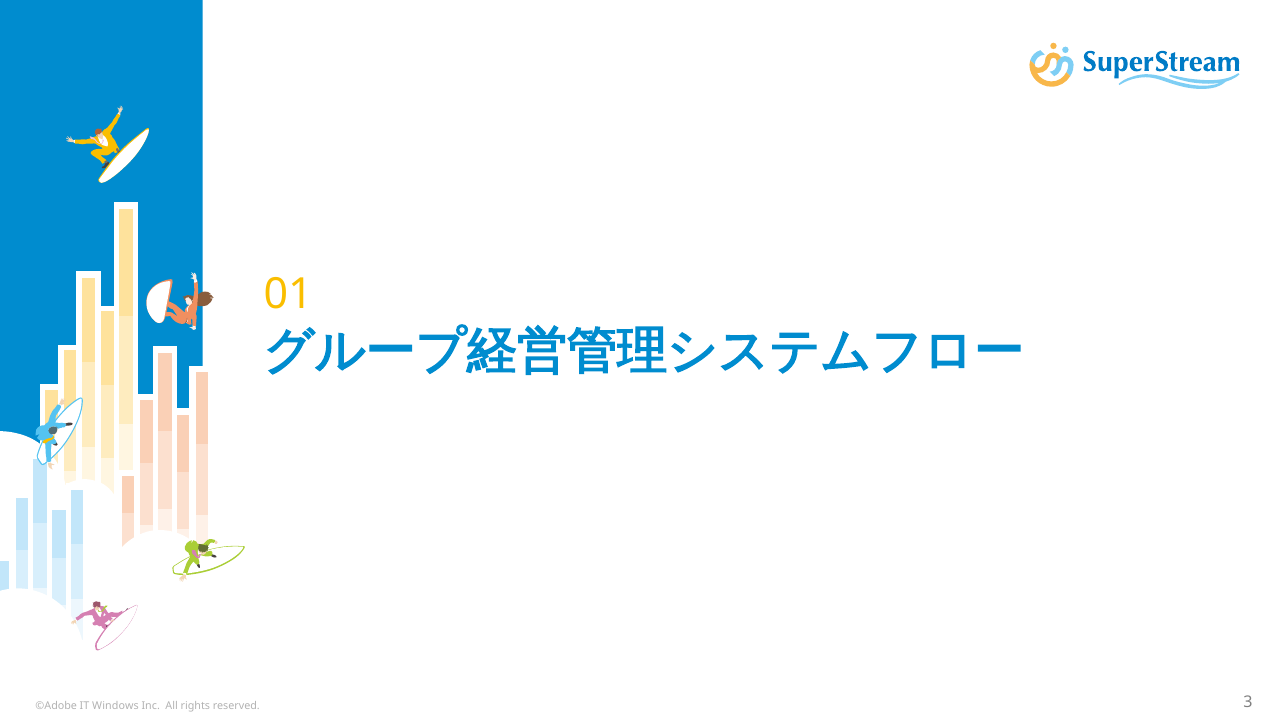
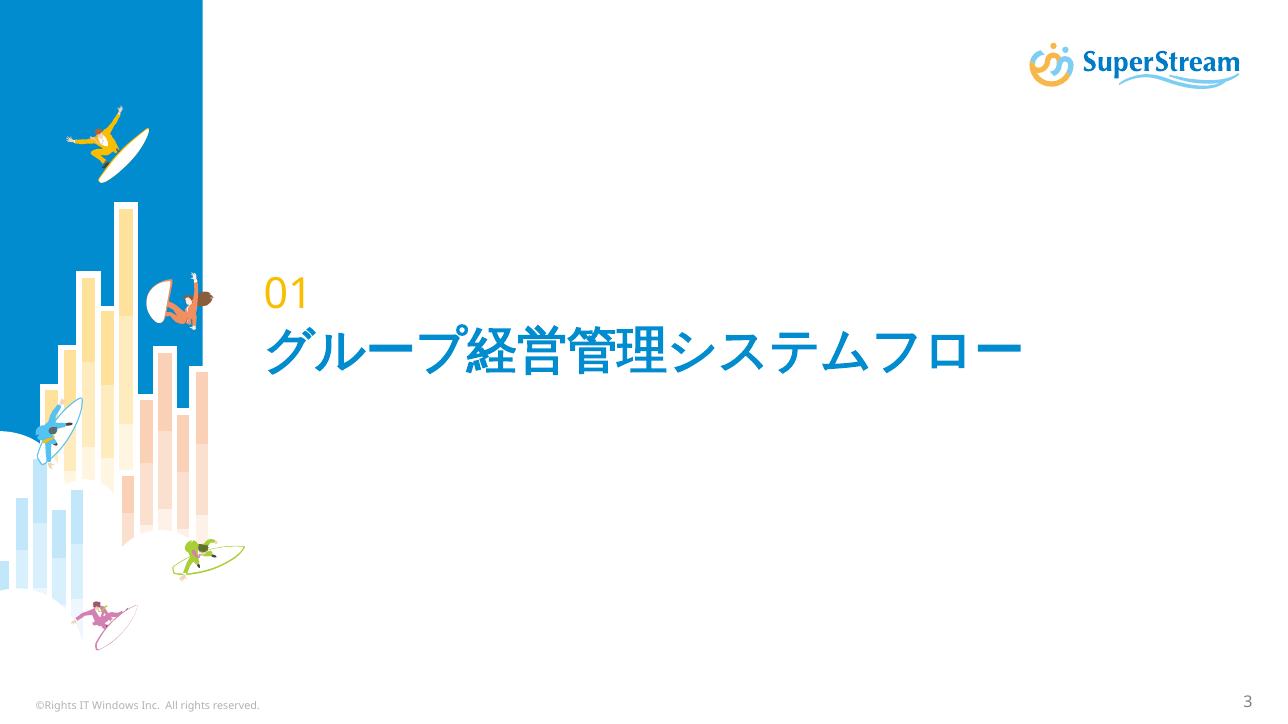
©Adobe: ©Adobe -> ©Rights (56, 706)
